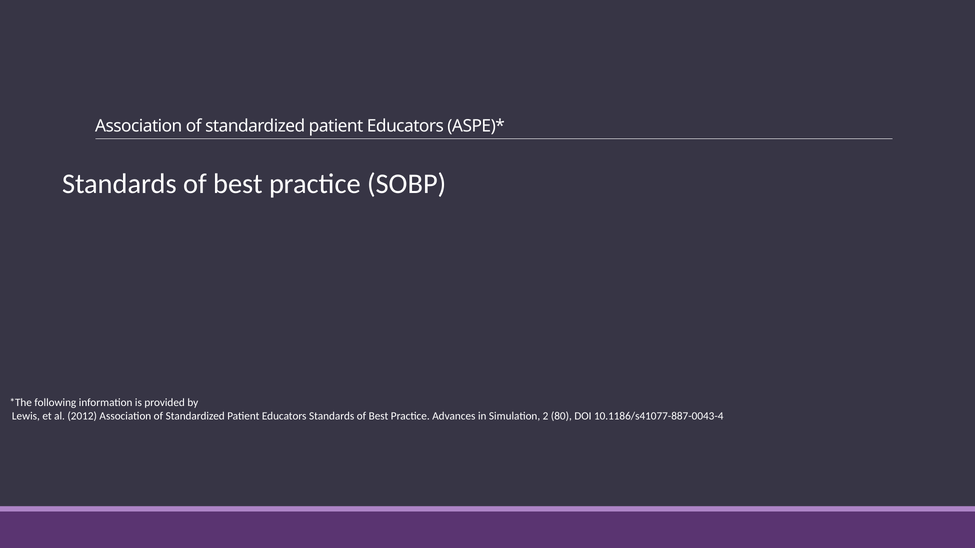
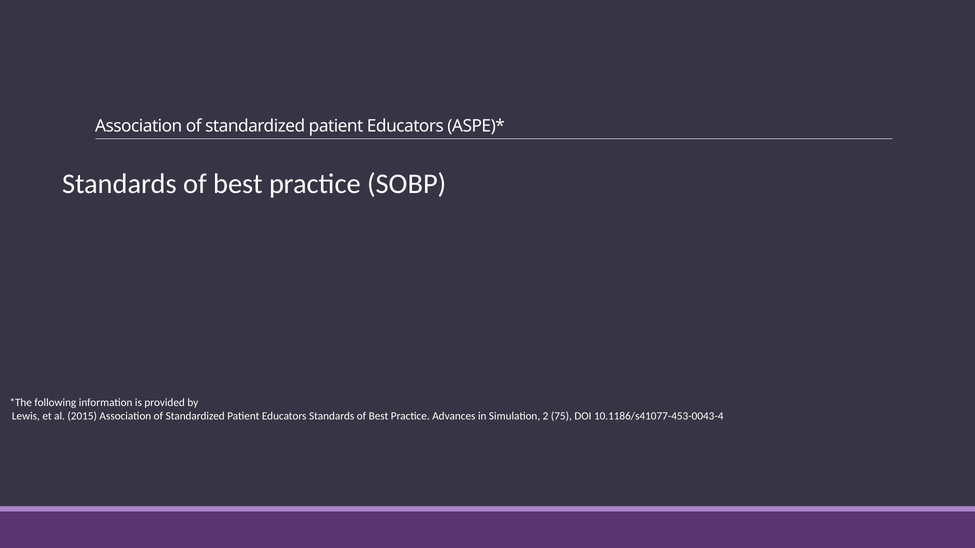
2012: 2012 -> 2015 (82, 417)
80: 80 -> 75 (561, 417)
10.1186/s41077-887-0043-4: 10.1186/s41077-887-0043-4 -> 10.1186/s41077-453-0043-4 (659, 417)
